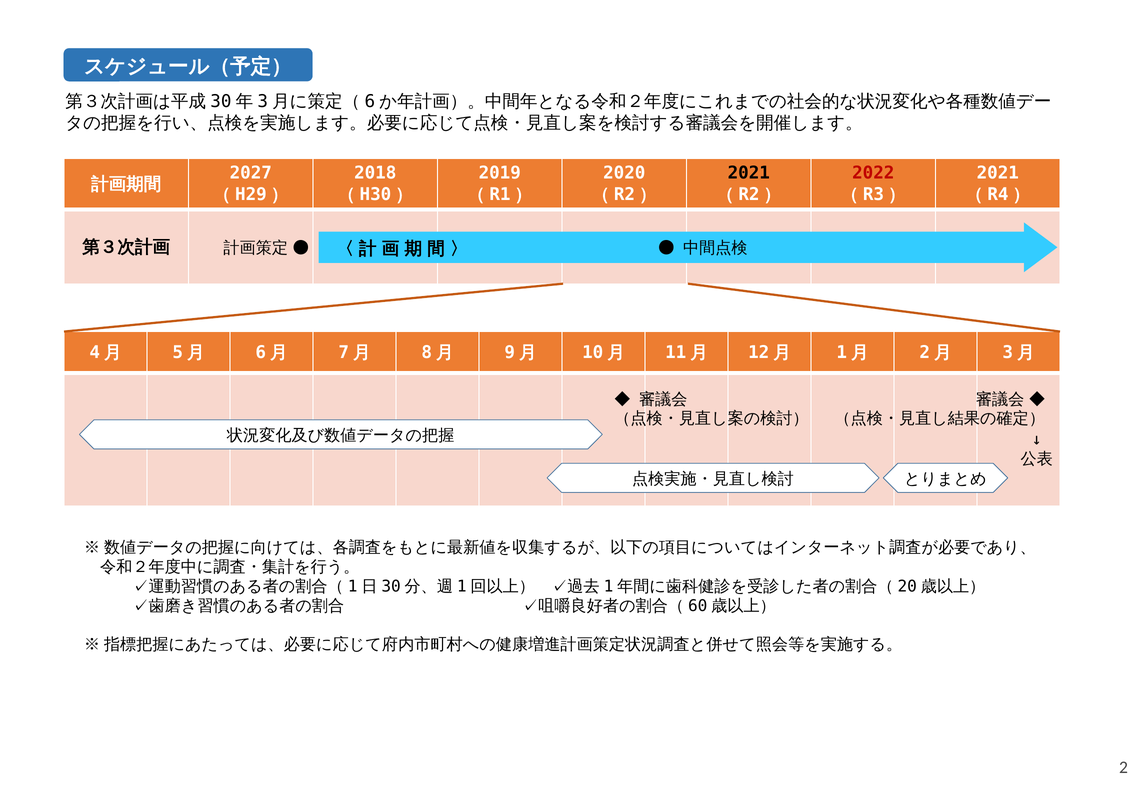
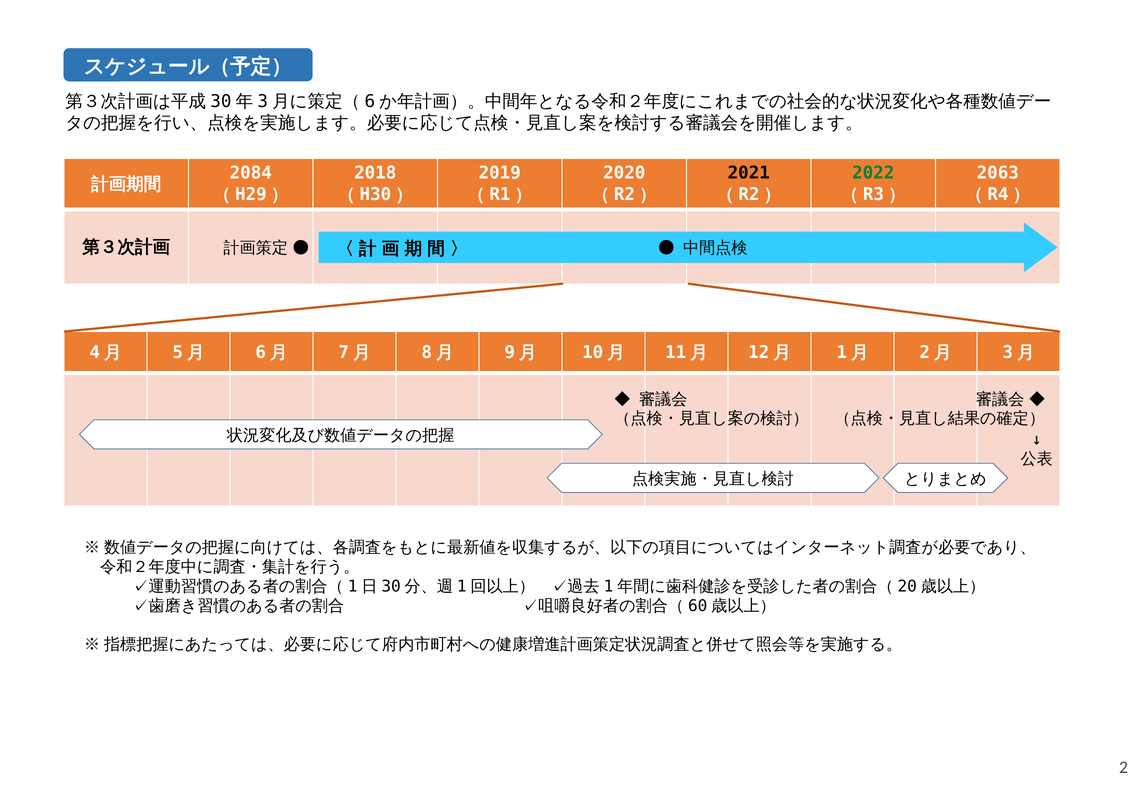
2027: 2027 -> 2084 (251, 173)
2022 colour: red -> green (873, 173)
2021: 2021 -> 2063 (998, 173)
